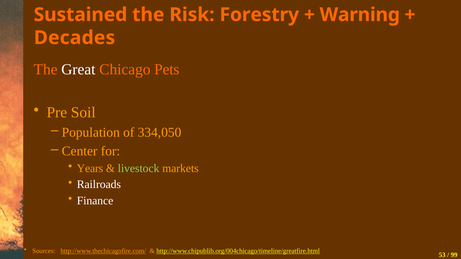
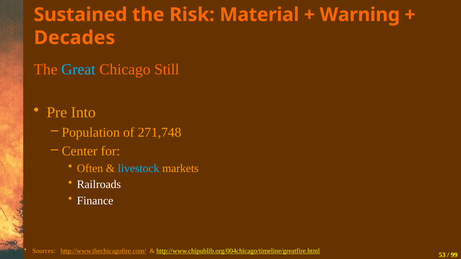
Forestry: Forestry -> Material (259, 15)
Great colour: white -> light blue (78, 70)
Pets: Pets -> Still (167, 70)
Soil: Soil -> Into (83, 113)
334,050: 334,050 -> 271,748 (160, 133)
Years: Years -> Often (90, 169)
livestock colour: light green -> light blue (139, 169)
